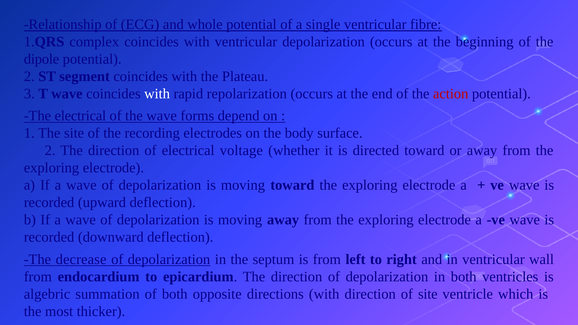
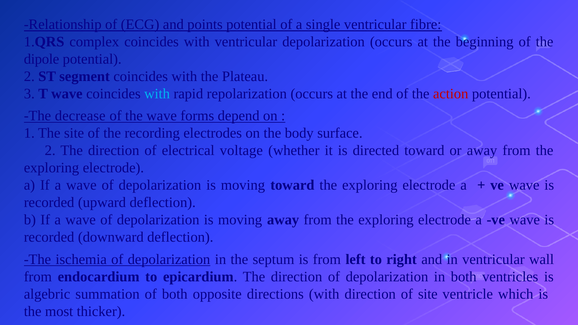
whole: whole -> points (205, 24)
with colour: white -> light blue (157, 94)
The electrical: electrical -> decrease (80, 116)
decrease: decrease -> ischemia (81, 259)
